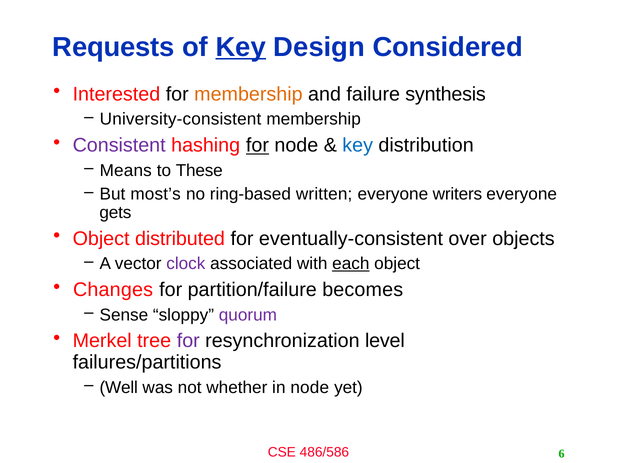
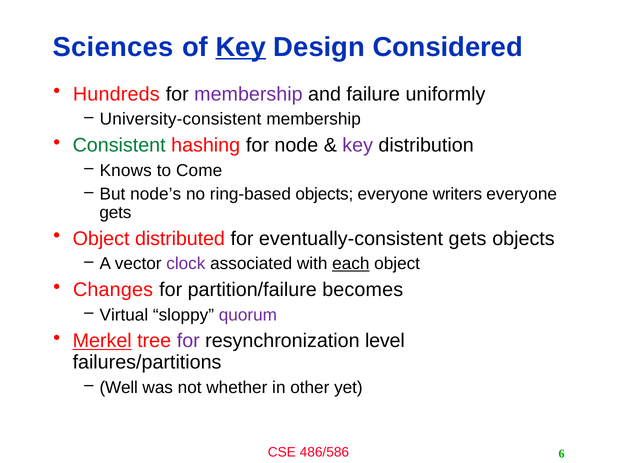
Requests: Requests -> Sciences (113, 47)
Interested: Interested -> Hundreds (116, 94)
membership colour: orange -> purple (248, 94)
synthesis: synthesis -> uniformly (445, 94)
Consistent colour: purple -> green (119, 145)
for underline: present -> none (257, 145)
key colour: blue -> purple (358, 145)
Means: Means -> Knows (126, 170)
These: These -> Come (199, 170)
most’s: most’s -> node’s (156, 194)
ring-based written: written -> objects (324, 194)
eventually-consistent over: over -> gets (468, 239)
Sense: Sense -> Virtual (124, 315)
Merkel underline: none -> present (102, 341)
in node: node -> other (310, 387)
